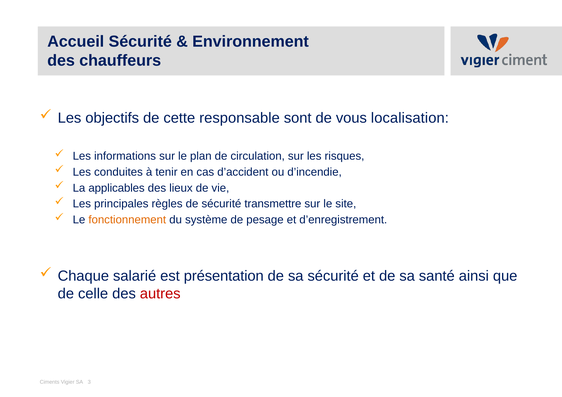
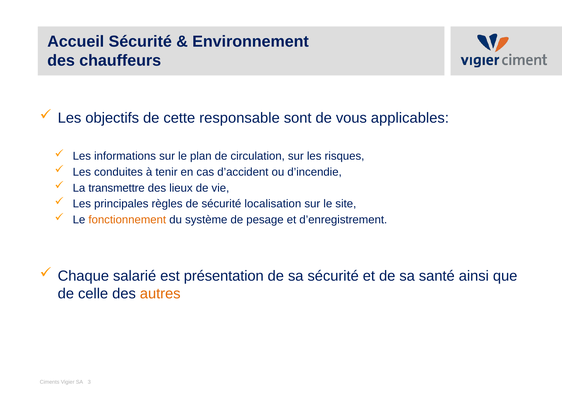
localisation: localisation -> applicables (410, 118)
applicables: applicables -> transmettre (117, 188)
transmettre: transmettre -> localisation (273, 204)
autres colour: red -> orange (160, 294)
